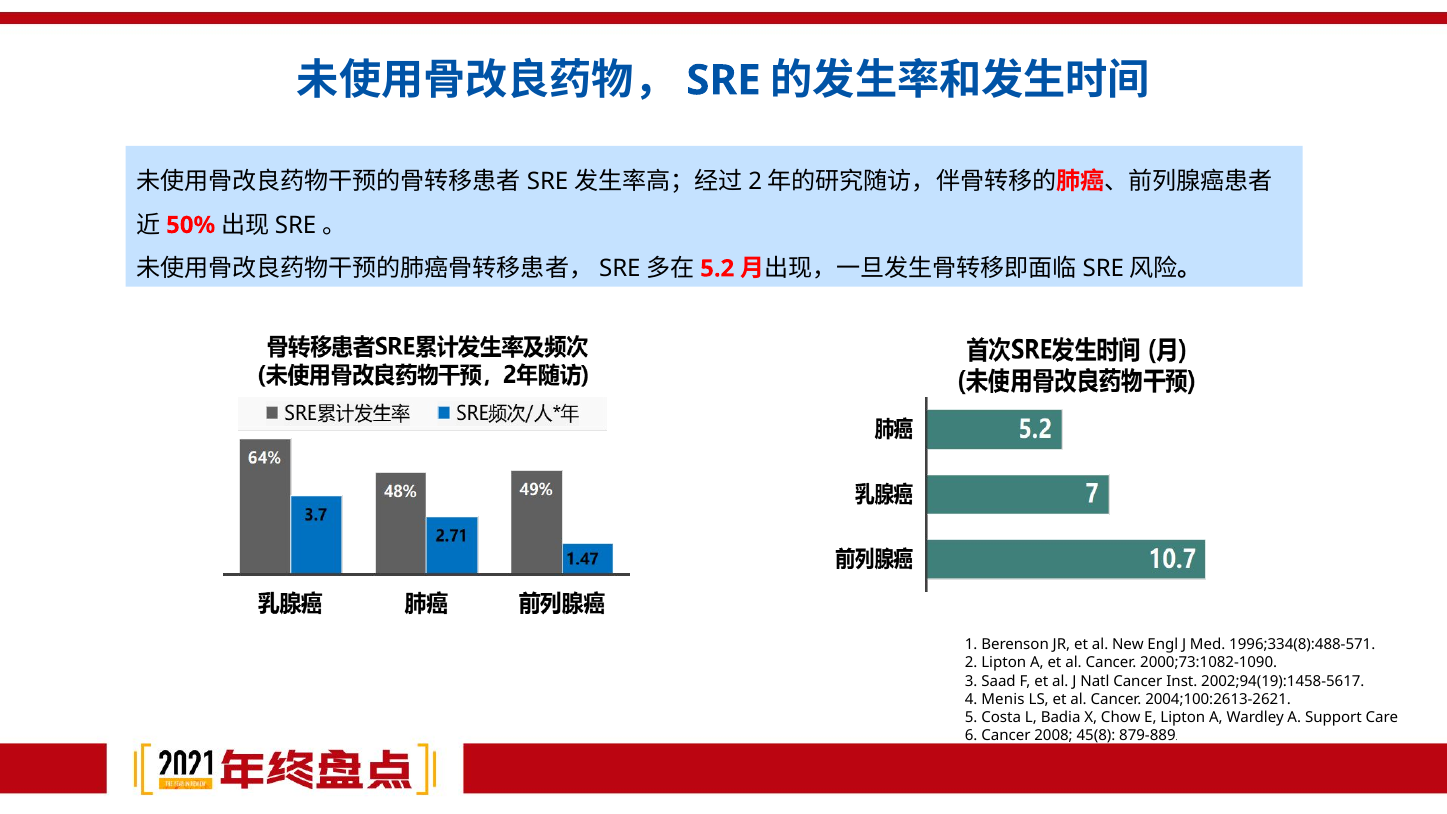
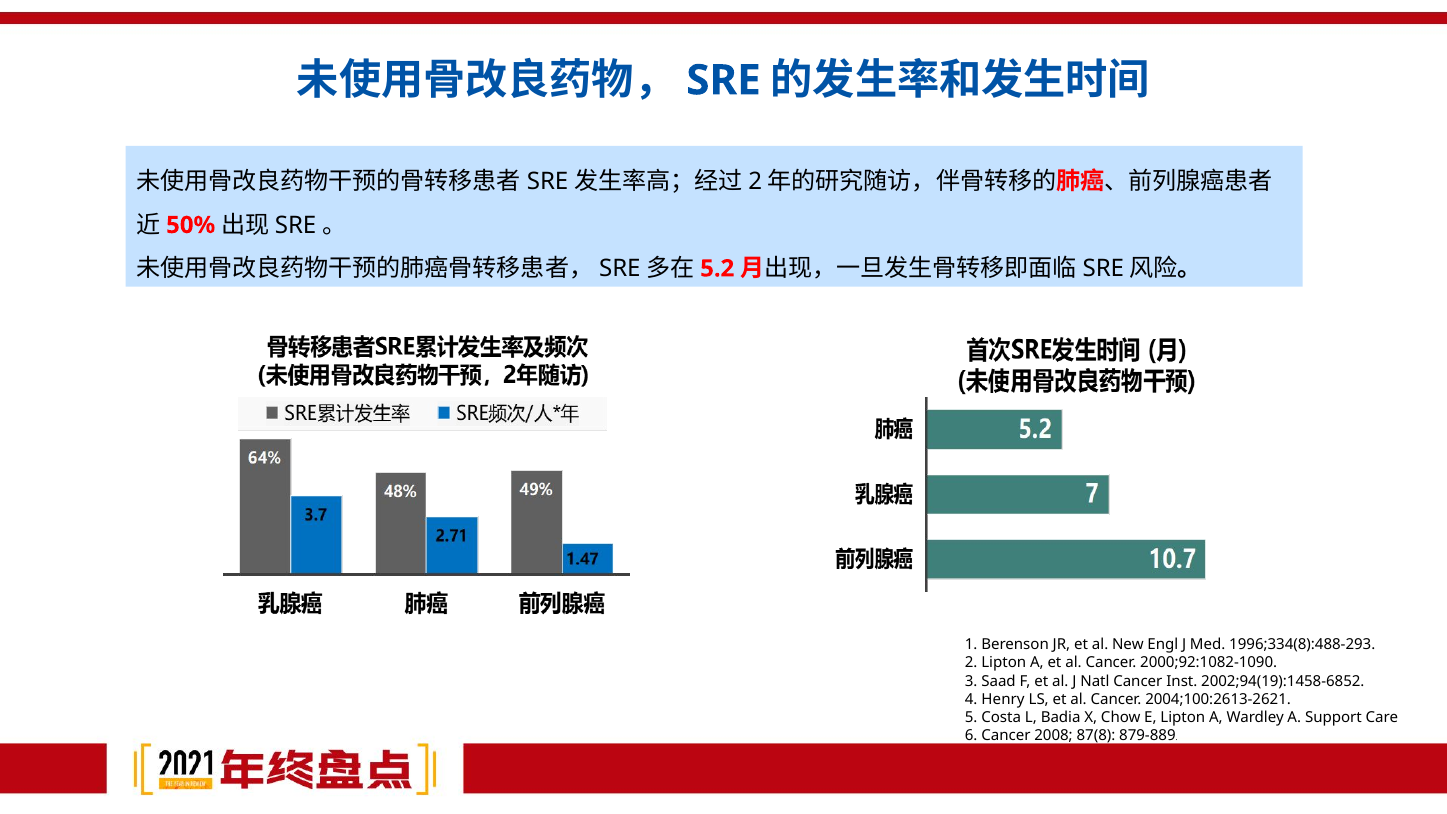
1996;334(8):488-571: 1996;334(8):488-571 -> 1996;334(8):488-293 (1302, 645)
2000;73:1082-1090: 2000;73:1082-1090 -> 2000;92:1082-1090 (1209, 663)
2002;94(19):1458-5617: 2002;94(19):1458-5617 -> 2002;94(19):1458-6852 (1283, 681)
Menis: Menis -> Henry (1003, 699)
45(8: 45(8 -> 87(8 (1096, 735)
